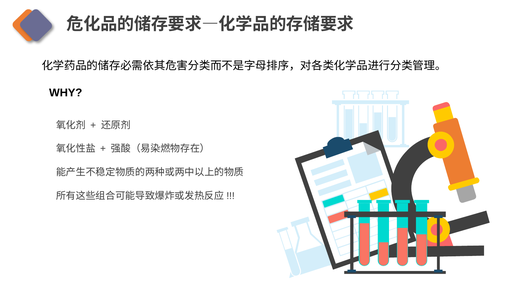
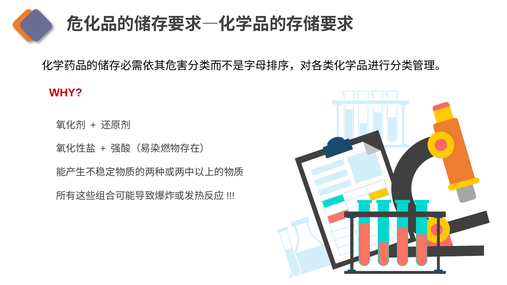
WHY colour: black -> red (66, 93)
